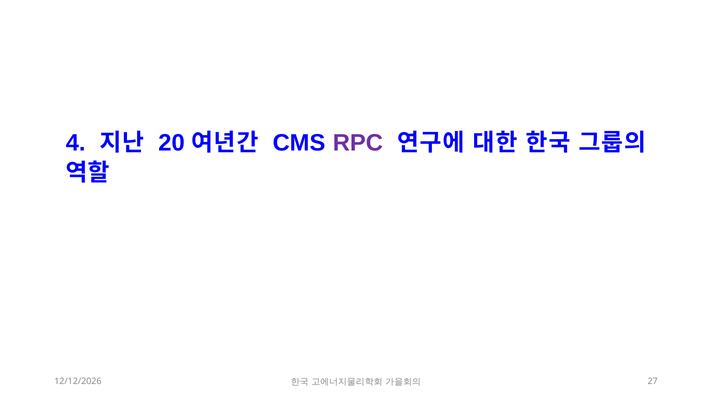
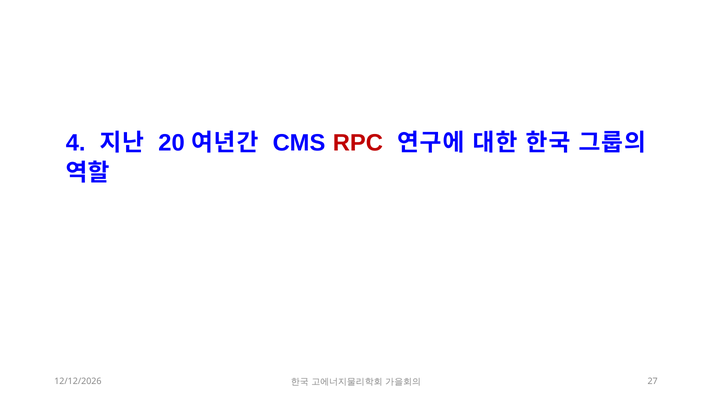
RPC colour: purple -> red (358, 143)
